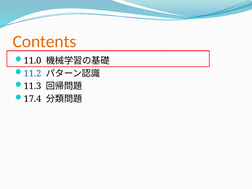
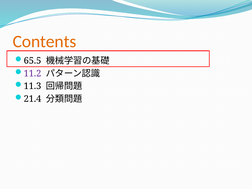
11.0: 11.0 -> 65.5 (32, 61)
11.2 colour: blue -> purple (32, 73)
17.4: 17.4 -> 21.4 (32, 99)
